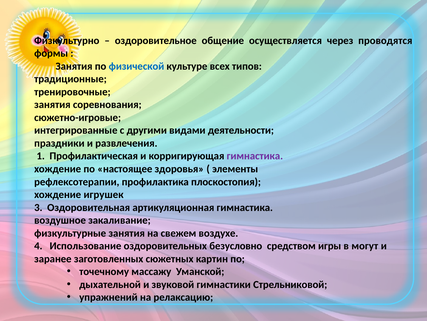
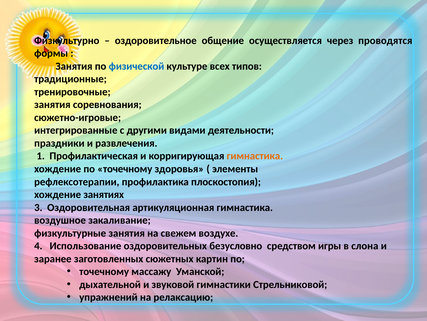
гимнастика colour: purple -> orange (255, 156)
по настоящее: настоящее -> точечному (125, 169)
игрушек: игрушек -> занятиях (104, 194)
могут: могут -> слона (365, 245)
